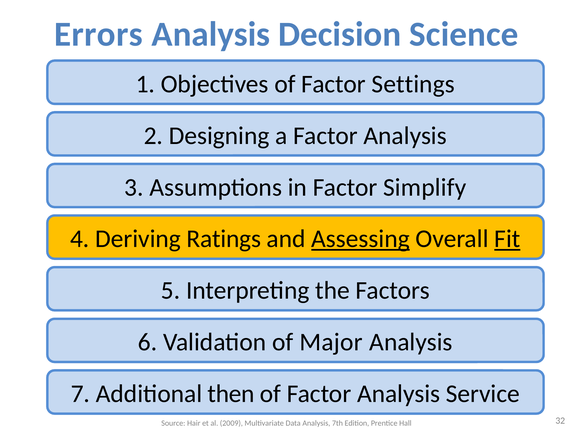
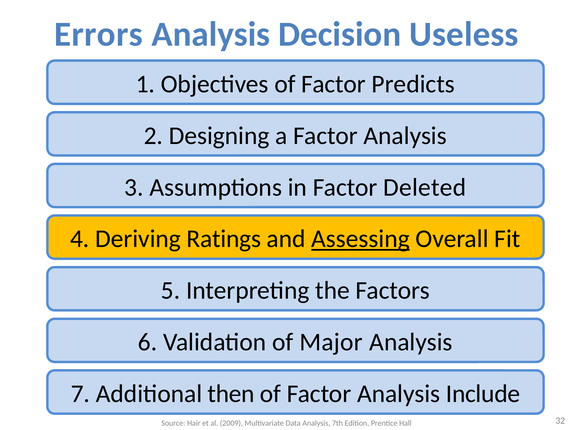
Science: Science -> Useless (464, 34)
Settings: Settings -> Predicts (413, 84)
Simplify: Simplify -> Deleted (425, 187)
Fit underline: present -> none (507, 239)
Service: Service -> Include (483, 394)
